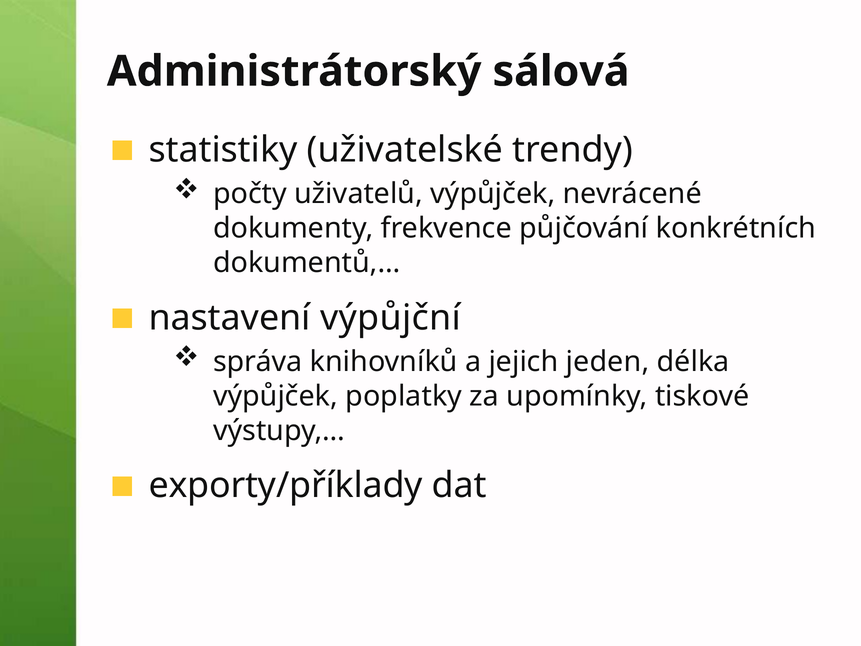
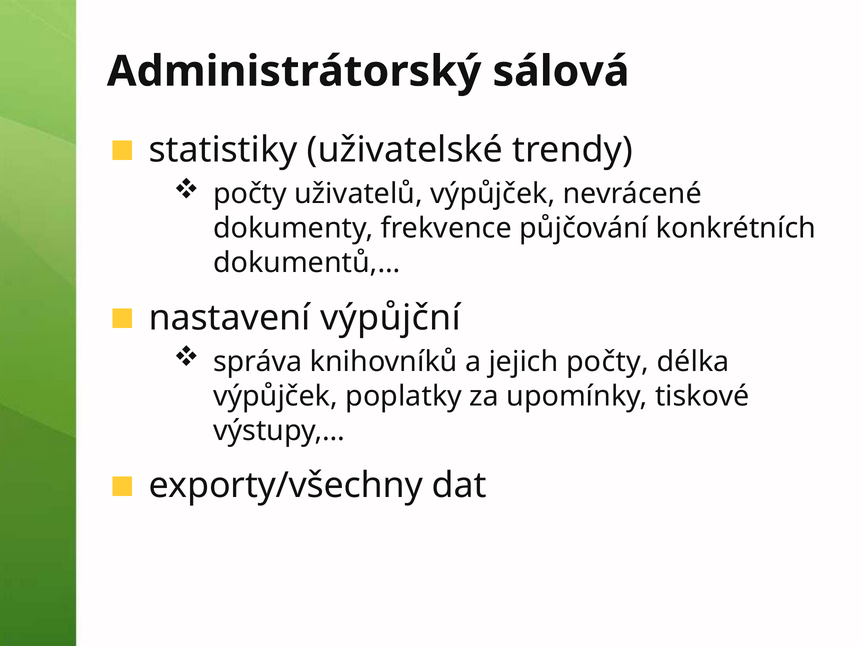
jejich jeden: jeden -> počty (608, 362)
exporty/příklady: exporty/příklady -> exporty/všechny (286, 485)
